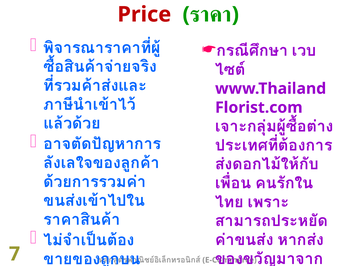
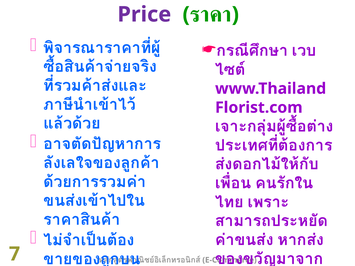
Price colour: red -> purple (144, 14)
